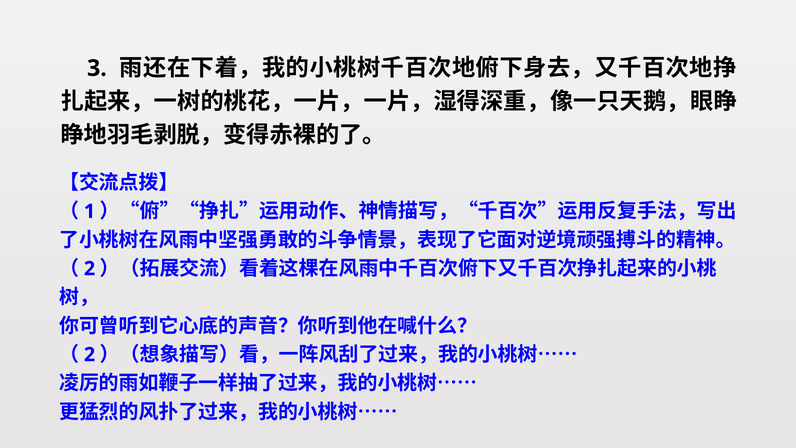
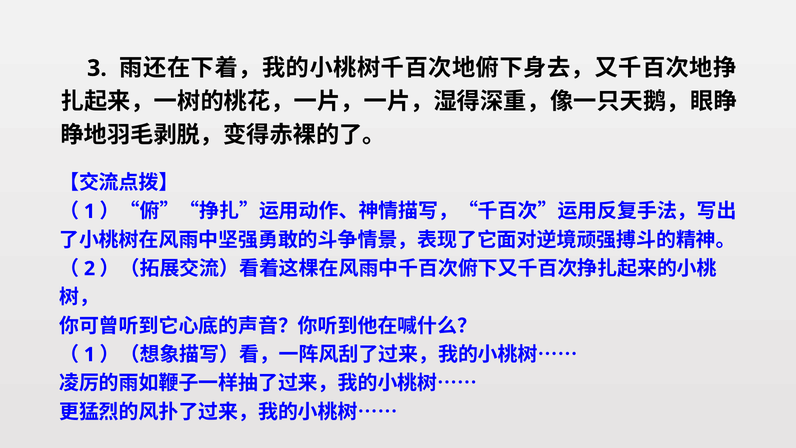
2: 2 -> 1 (90, 354)
